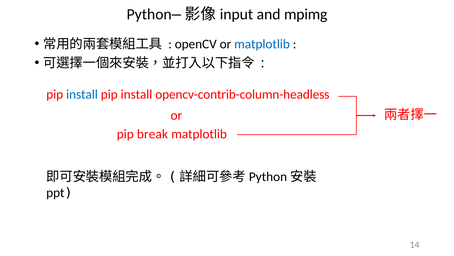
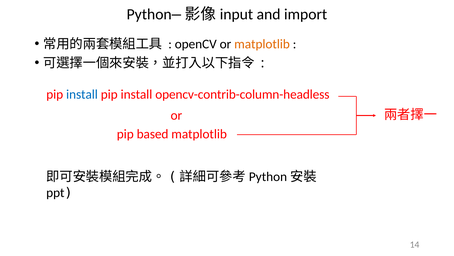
mpimg: mpimg -> import (306, 14)
matplotlib colour: blue -> orange (262, 44)
break: break -> based (153, 134)
